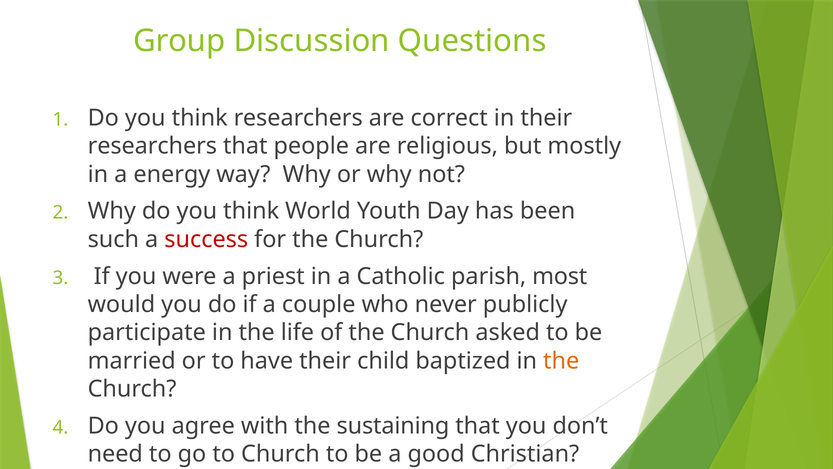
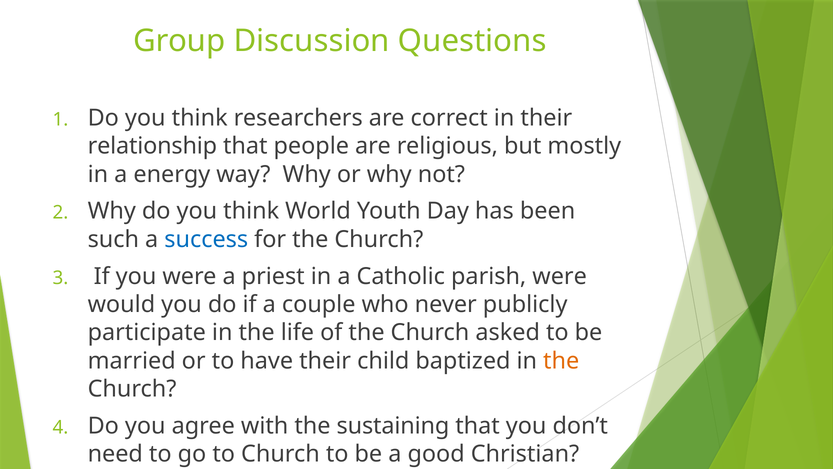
researchers: researchers -> relationship (152, 146)
success colour: red -> blue (206, 239)
parish most: most -> were (560, 276)
